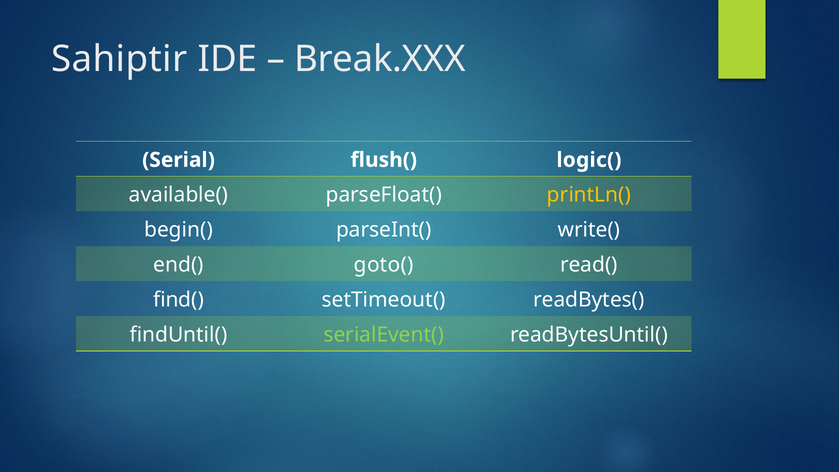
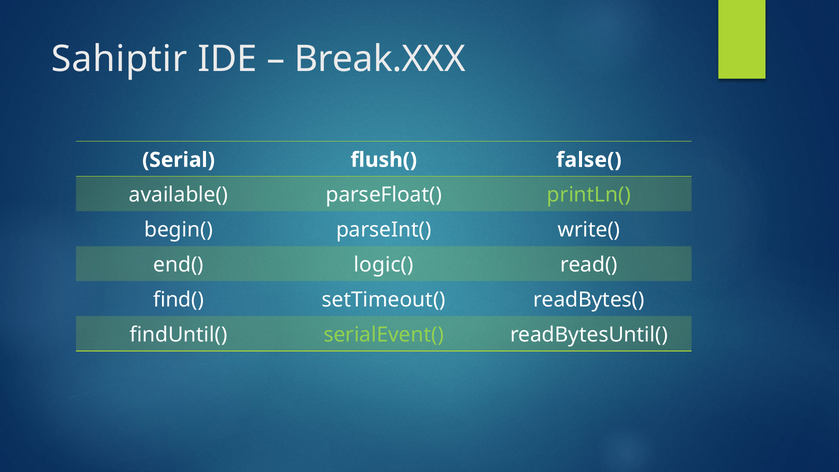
logic(: logic( -> false( (589, 160)
printLn( colour: yellow -> light green (589, 195)
goto(: goto( -> logic( (384, 265)
